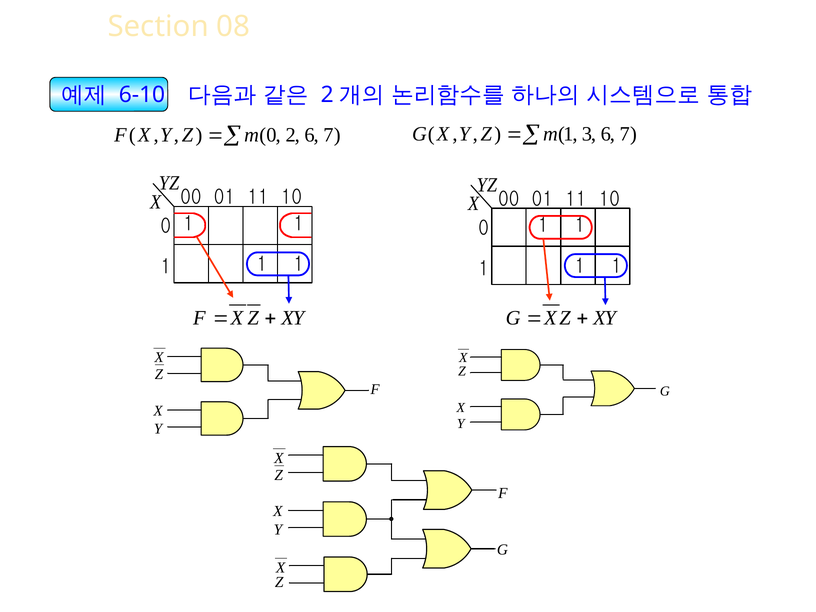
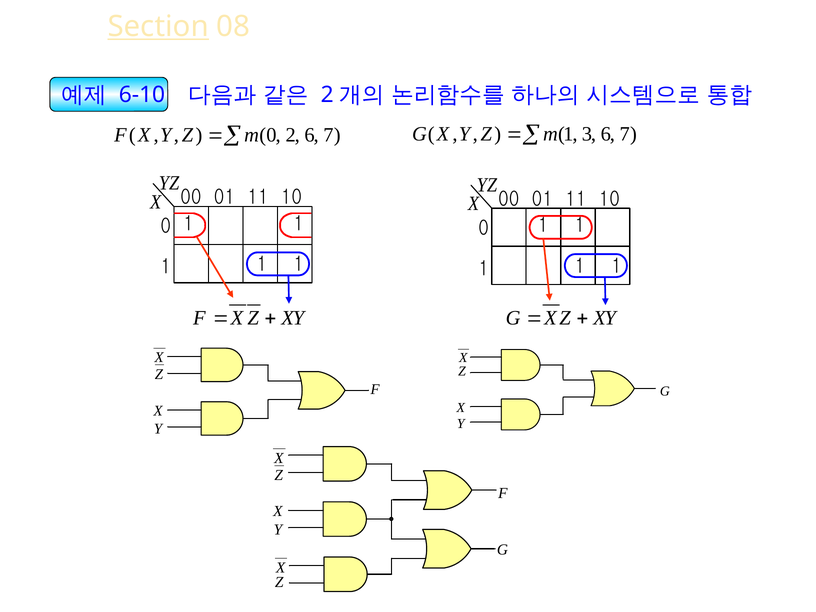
Section underline: none -> present (158, 27)
